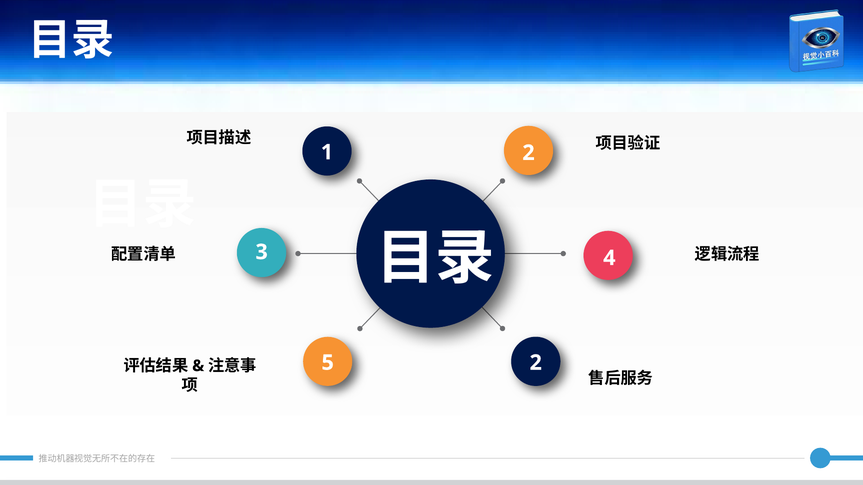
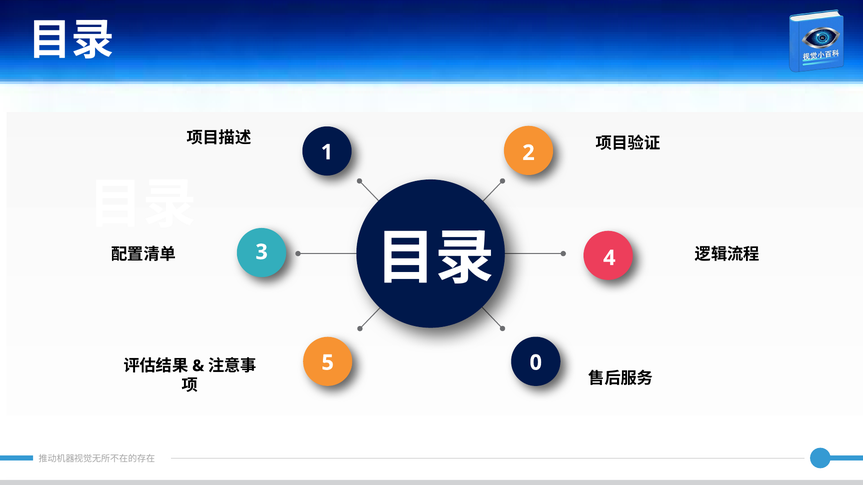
5 2: 2 -> 0 (536, 363)
